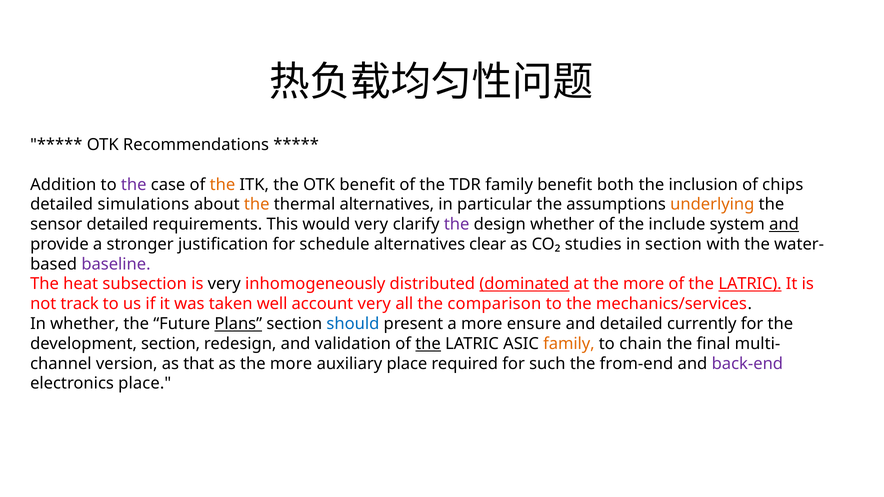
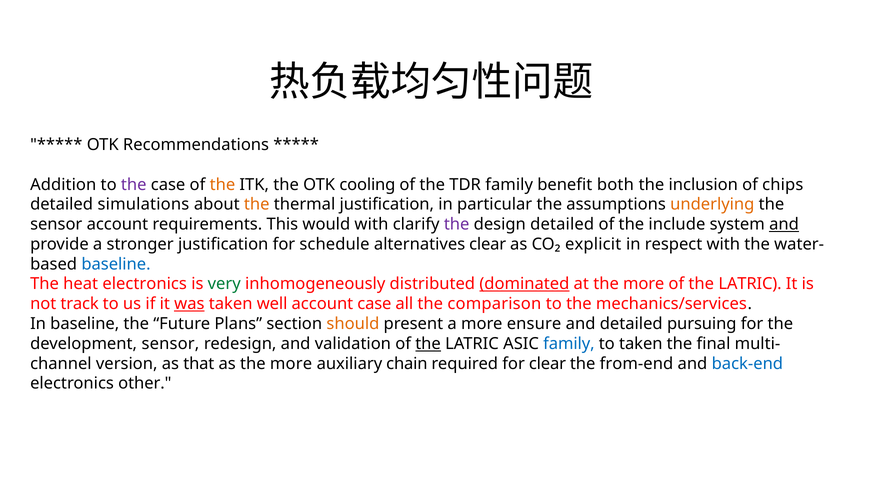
OTK benefit: benefit -> cooling (367, 185)
thermal alternatives: alternatives -> justification (387, 205)
sensor detailed: detailed -> account (117, 224)
would very: very -> with (371, 224)
design whether: whether -> detailed (562, 224)
studies: studies -> explicit (593, 244)
in section: section -> respect (674, 244)
baseline colour: purple -> blue (116, 264)
heat subsection: subsection -> electronics (145, 284)
very colour: black -> green (224, 284)
LATRIC underline: present -> none (750, 284)
was underline: none -> present (189, 304)
account very: very -> case (374, 304)
In whether: whether -> baseline (85, 324)
Plans underline: present -> none (238, 324)
should colour: blue -> orange (353, 324)
currently: currently -> pursuing (702, 324)
development section: section -> sensor (170, 344)
family colour: orange -> blue (569, 344)
to chain: chain -> taken (641, 344)
auxiliary place: place -> chain (407, 364)
for such: such -> clear (547, 364)
back-end colour: purple -> blue (747, 364)
electronics place: place -> other (145, 384)
